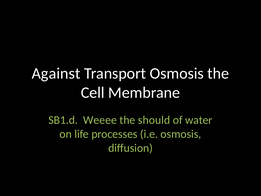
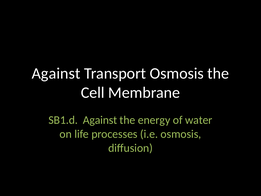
SB1.d Weeee: Weeee -> Against (100, 120)
should: should -> energy (154, 120)
